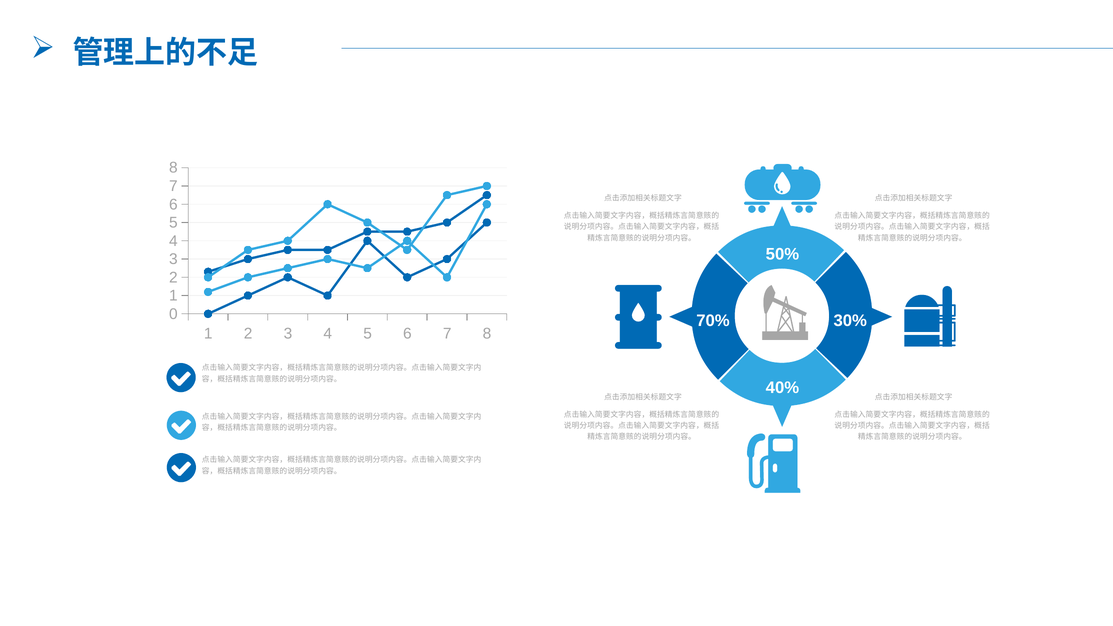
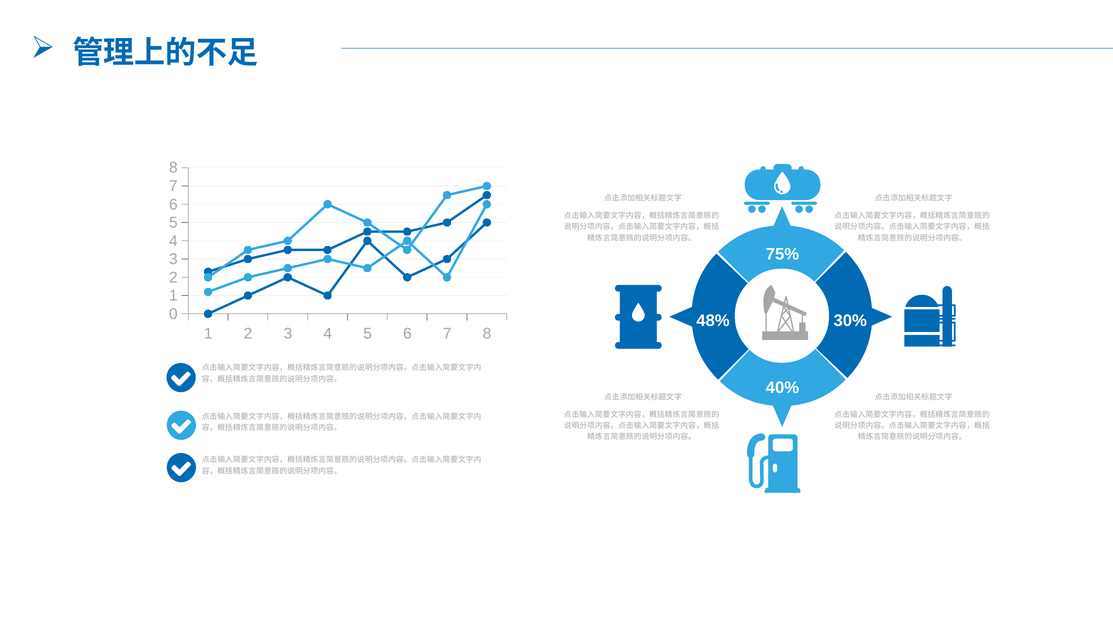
50%: 50% -> 75% (782, 254)
70%: 70% -> 48% (713, 321)
